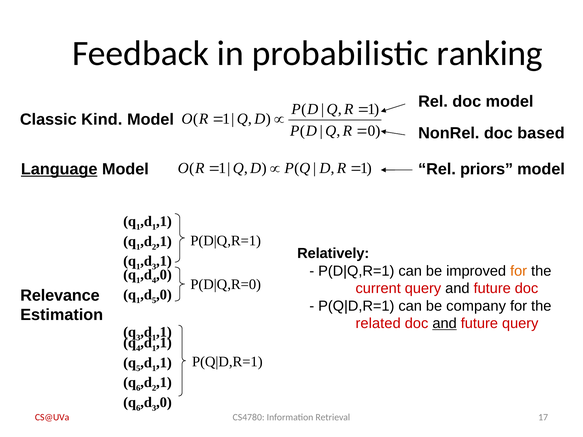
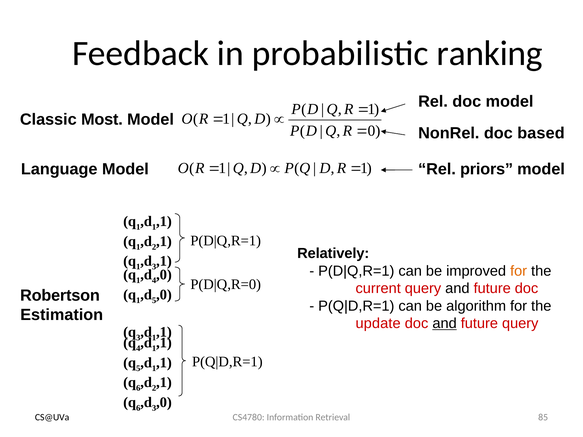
Kind: Kind -> Most (102, 120)
Language underline: present -> none (59, 169)
Relevance: Relevance -> Robertson (60, 295)
company: company -> algorithm (476, 306)
related: related -> update (378, 324)
17: 17 -> 85 (543, 417)
CS@UVa colour: red -> black (52, 418)
